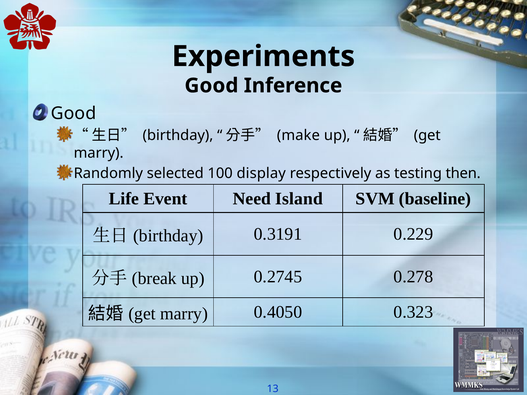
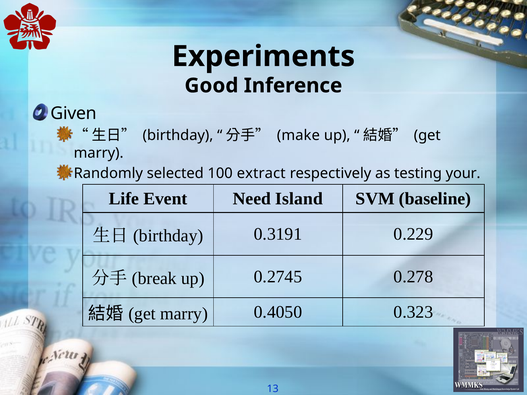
Good: Good -> Given (74, 113)
display: display -> extract (261, 174)
then: then -> your (463, 174)
